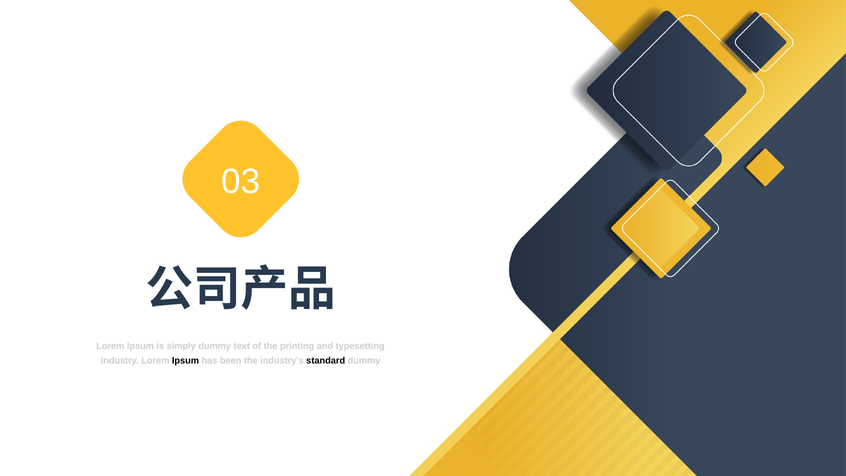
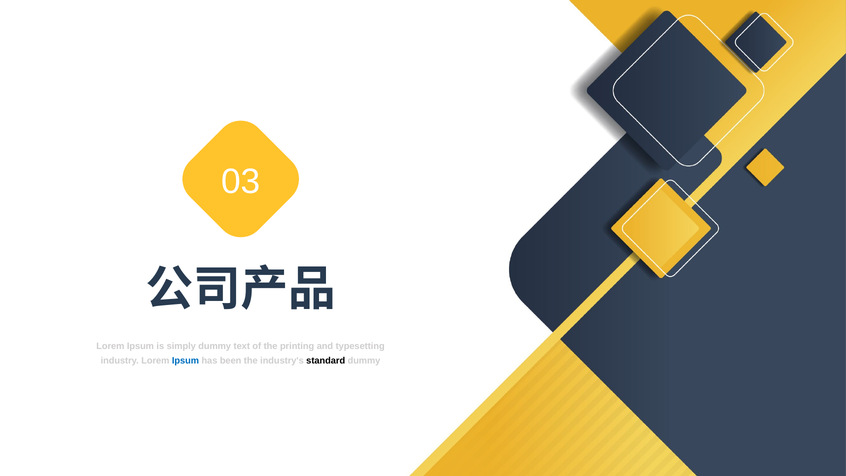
Ipsum colour: black -> blue (185, 360)
